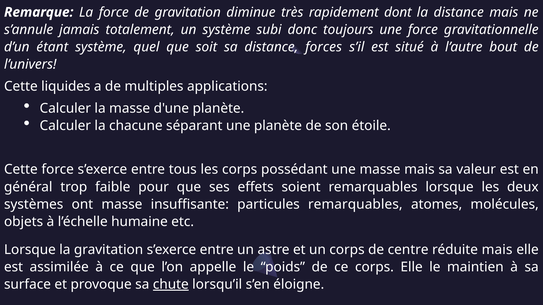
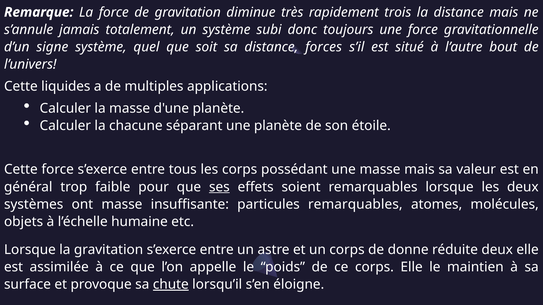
dont: dont -> trois (398, 12)
étant: étant -> signe (52, 47)
ses underline: none -> present (219, 187)
centre: centre -> donne (408, 250)
réduite mais: mais -> deux (497, 250)
